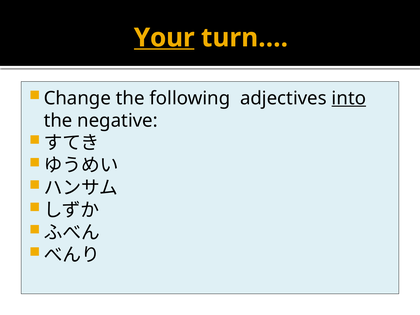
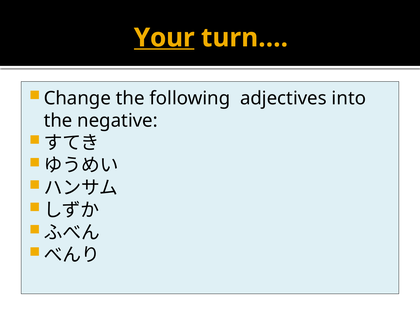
into underline: present -> none (349, 98)
